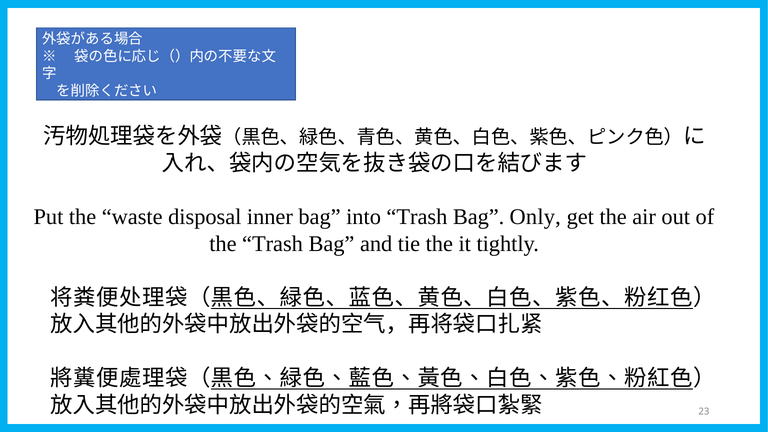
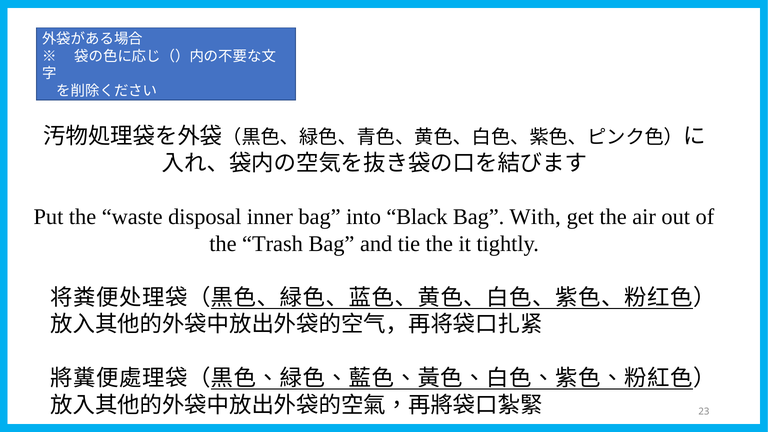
into Trash: Trash -> Black (417, 217)
Only: Only -> With (535, 217)
